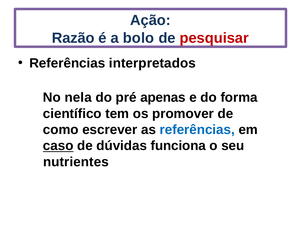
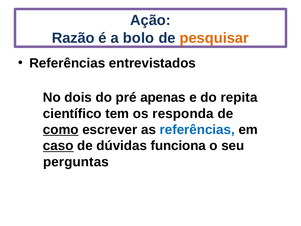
pesquisar colour: red -> orange (214, 38)
interpretados: interpretados -> entrevistados (152, 63)
nela: nela -> dois (78, 97)
forma: forma -> repita (239, 97)
promover: promover -> responda (183, 114)
como underline: none -> present (61, 130)
nutrientes: nutrientes -> perguntas (76, 162)
